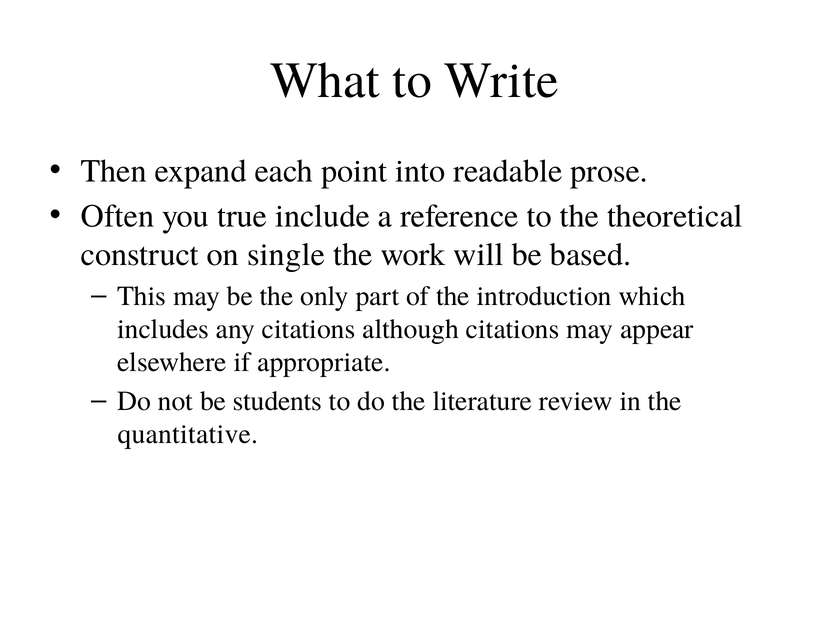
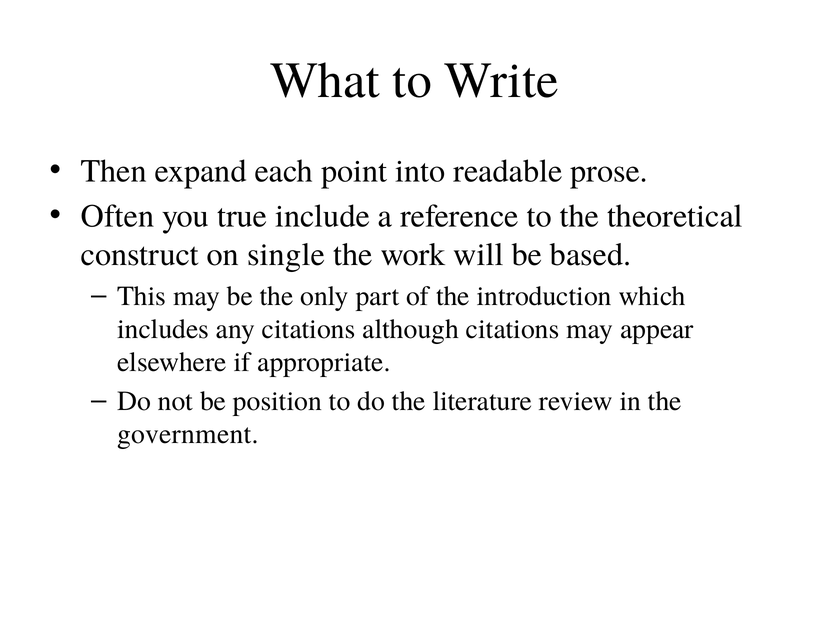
students: students -> position (277, 401)
quantitative: quantitative -> government (188, 434)
